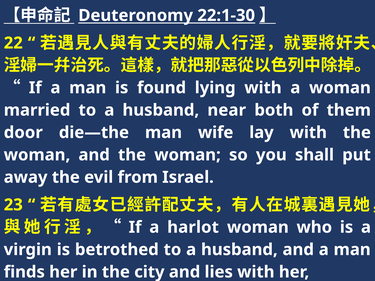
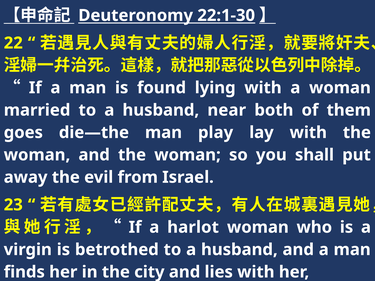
door: door -> goes (23, 133)
wife: wife -> play (216, 133)
